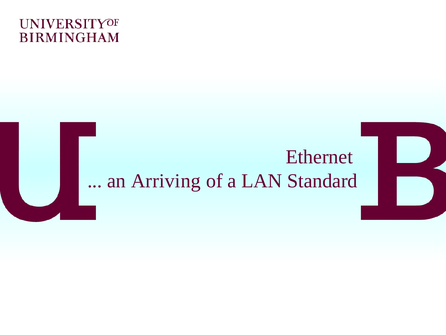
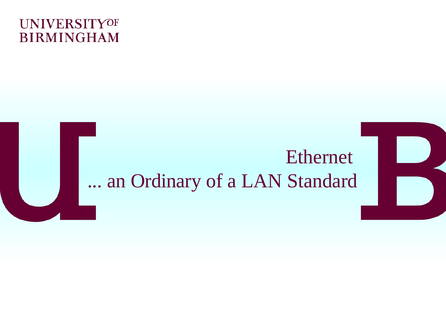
Arriving: Arriving -> Ordinary (166, 181)
